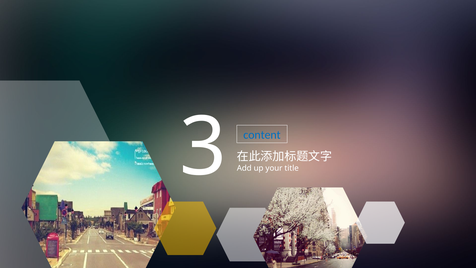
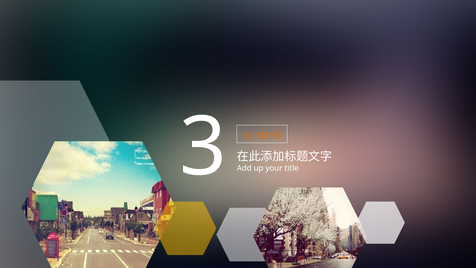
content colour: blue -> orange (262, 135)
